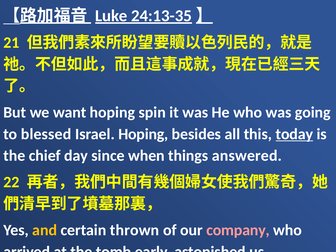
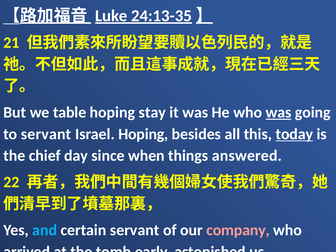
want: want -> table (70, 112)
spin: spin -> stay (152, 112)
was underline: none -> present (279, 112)
to blessed: blessed -> servant (46, 134)
and colour: yellow -> light blue (45, 230)
certain thrown: thrown -> servant (135, 230)
